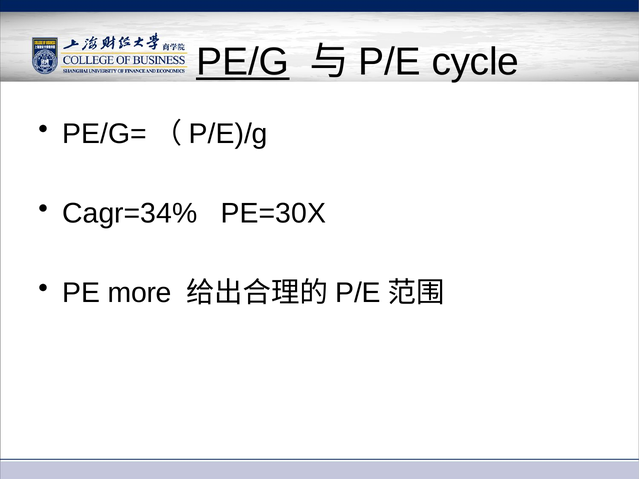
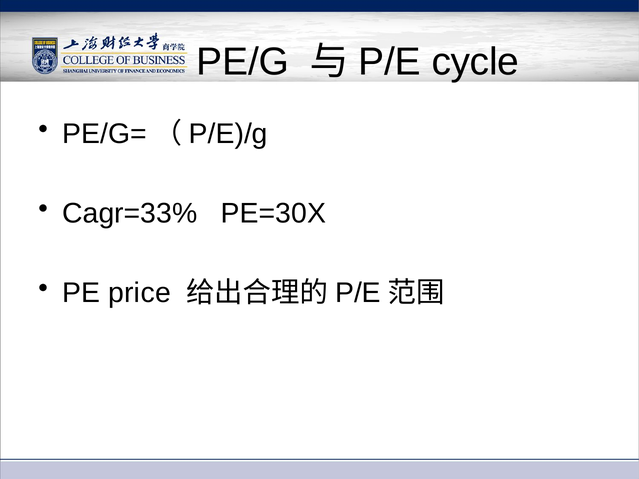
PE/G underline: present -> none (243, 62)
Cagr=34%: Cagr=34% -> Cagr=33% (130, 214)
more: more -> price (139, 293)
